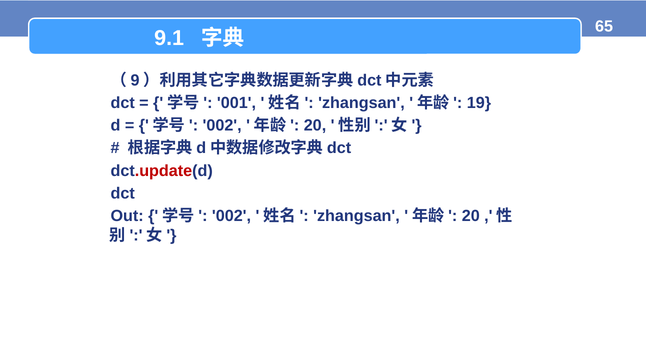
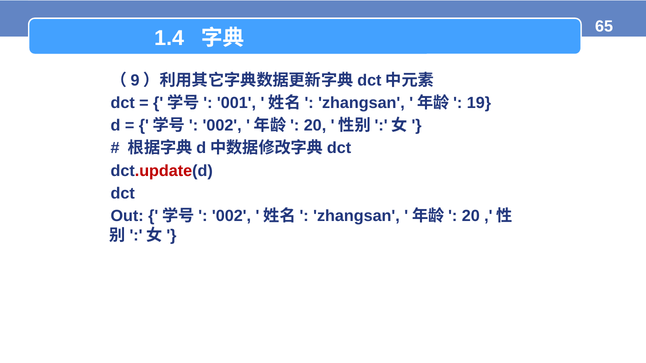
9.1: 9.1 -> 1.4 (169, 38)
